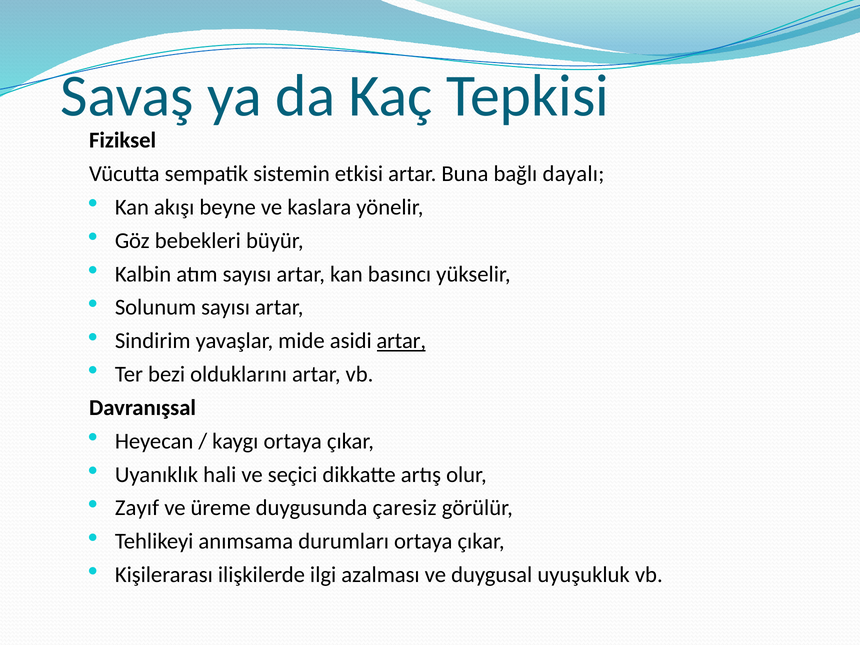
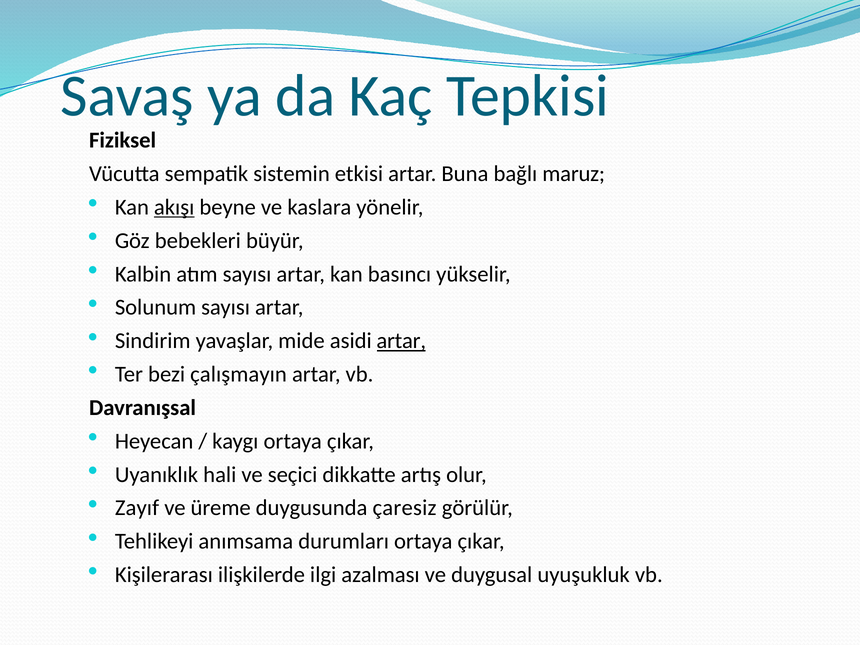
dayalı: dayalı -> maruz (574, 174)
akışı underline: none -> present (174, 207)
olduklarını: olduklarını -> çalışmayın (239, 374)
